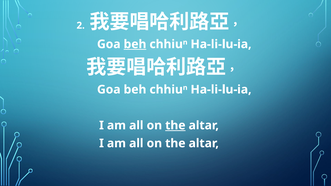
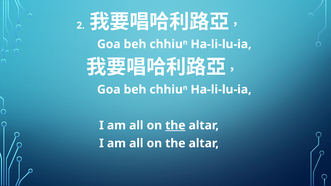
beh underline: present -> none (135, 44)
